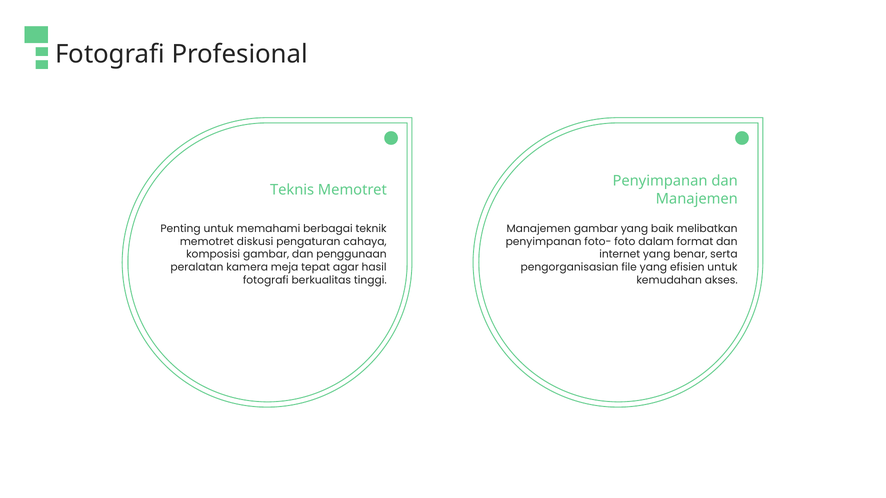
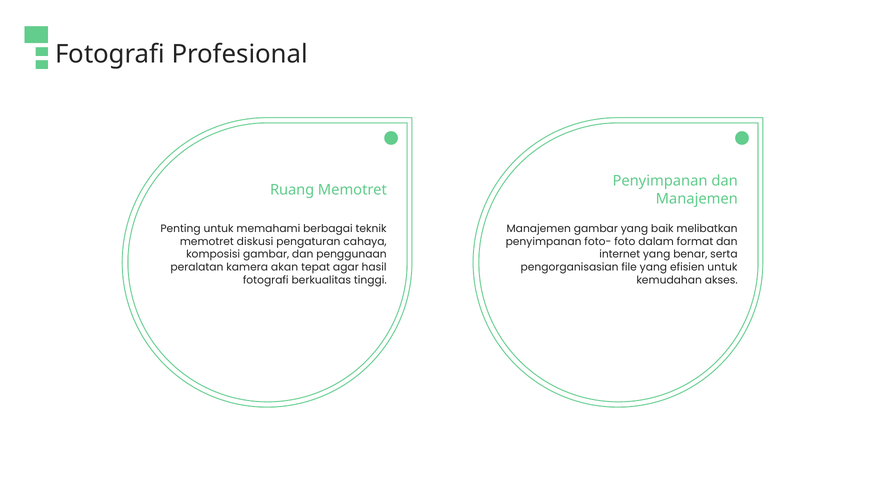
Teknis: Teknis -> Ruang (292, 190)
meja: meja -> akan (285, 267)
